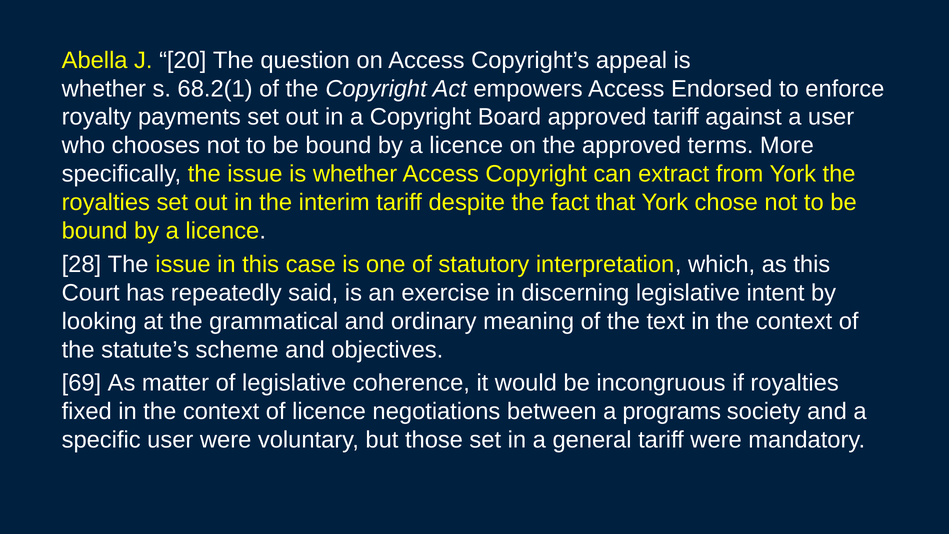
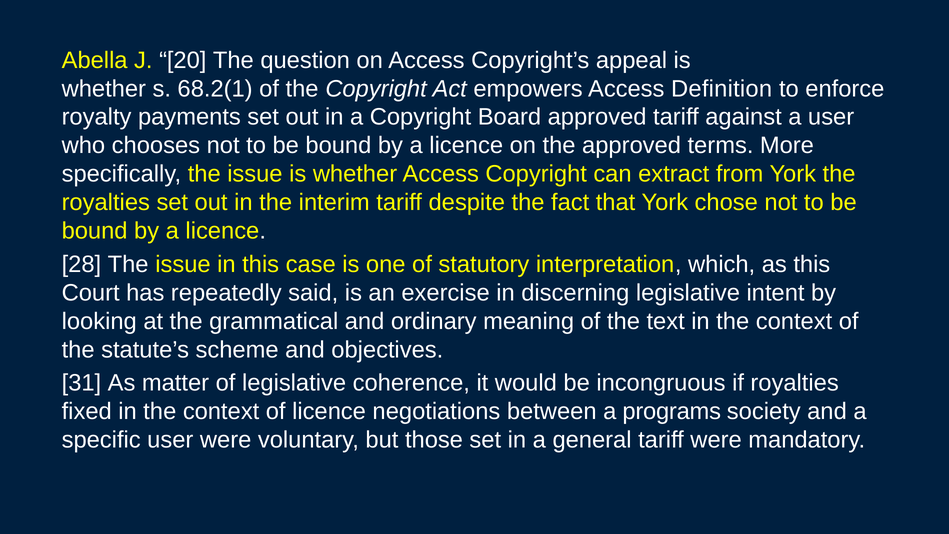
Endorsed: Endorsed -> Definition (722, 89)
69: 69 -> 31 (81, 383)
